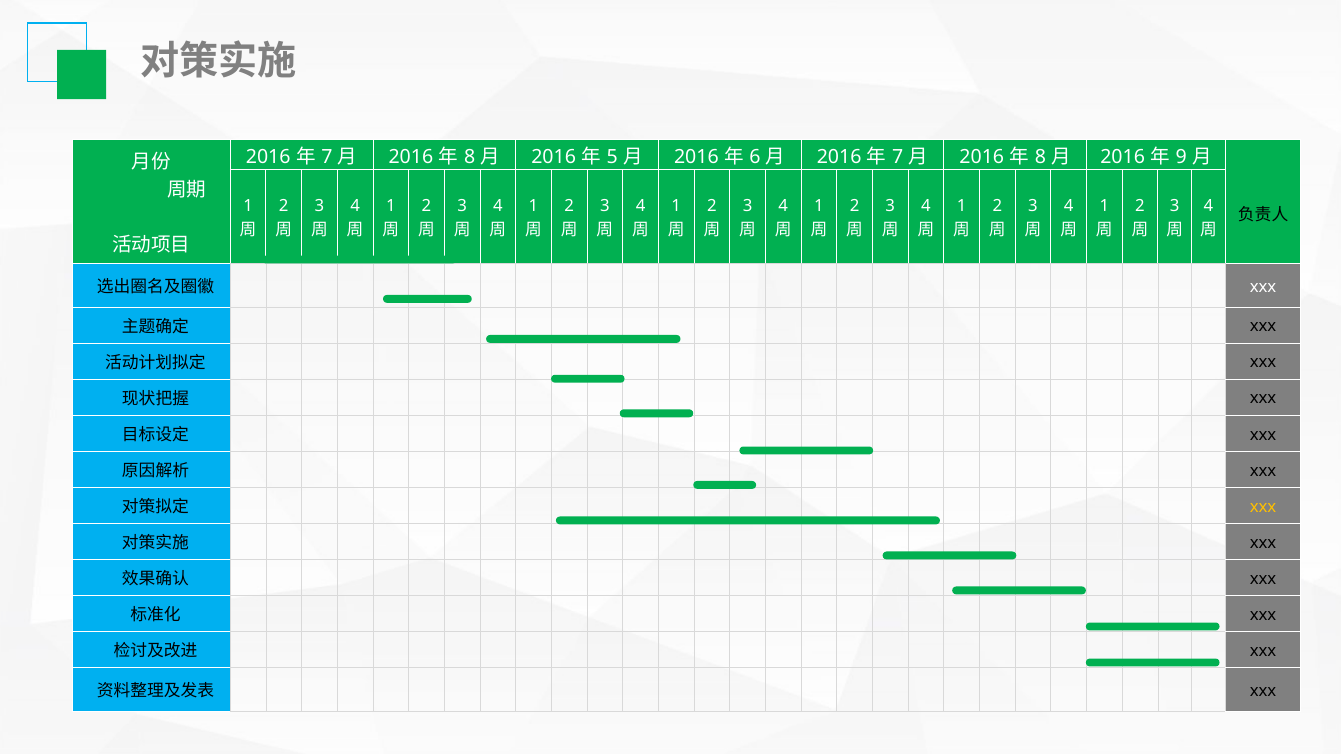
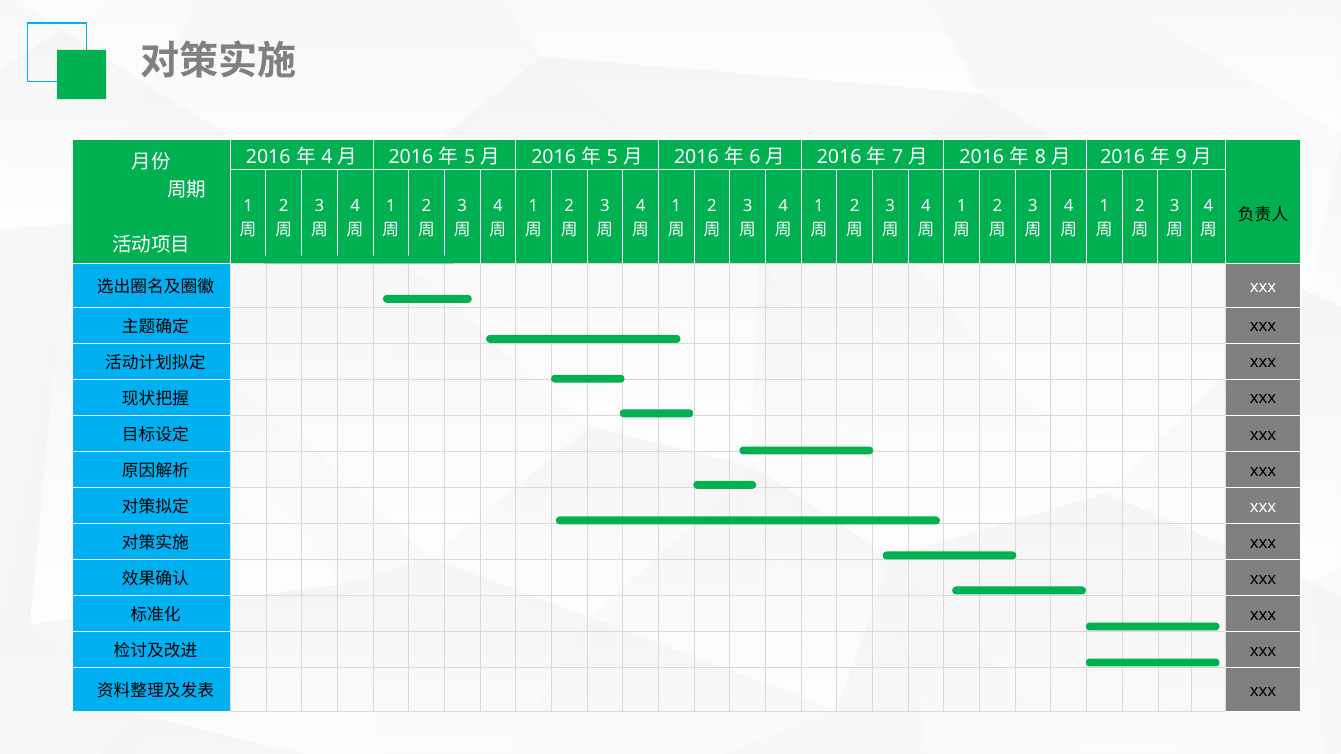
7: 7 -> 4 (327, 157)
8: 8 -> 5 (470, 157)
xxx colour: yellow -> white (1263, 507)
